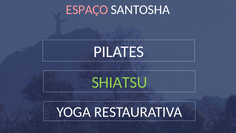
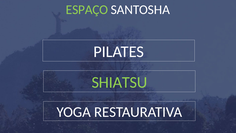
ESPAÇO colour: pink -> light green (87, 10)
